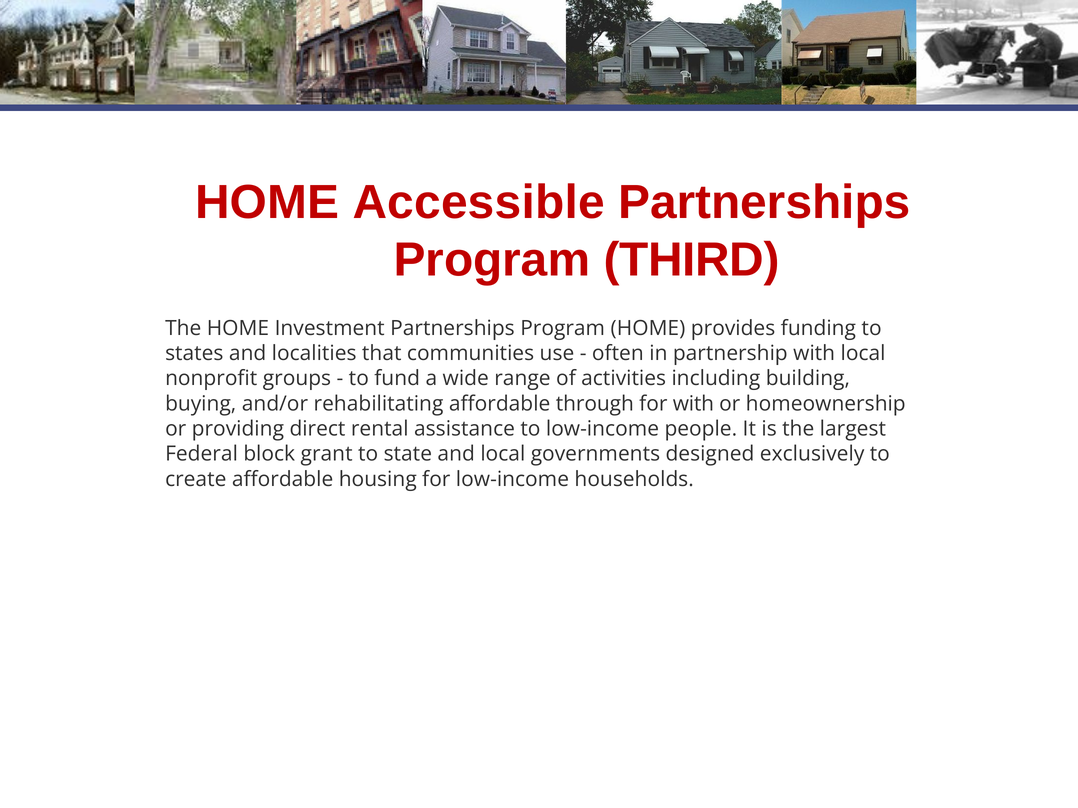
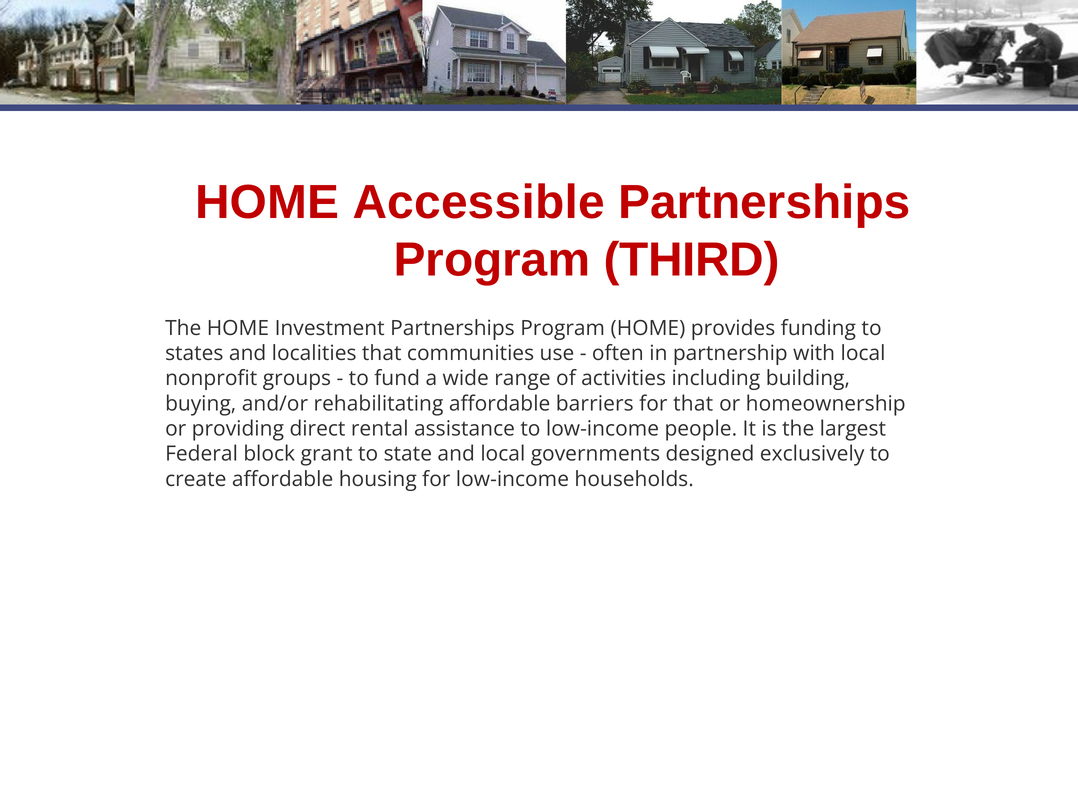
through: through -> barriers (595, 404)
for with: with -> that (693, 404)
